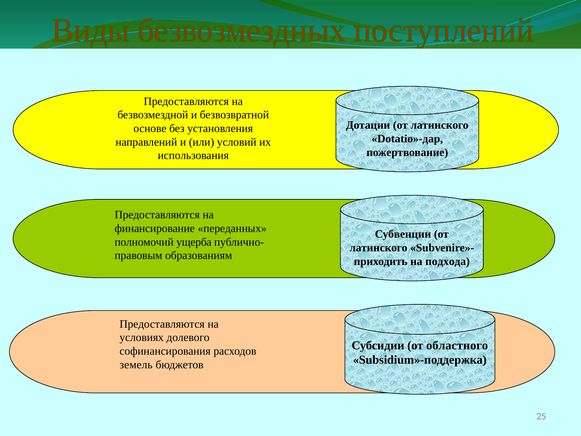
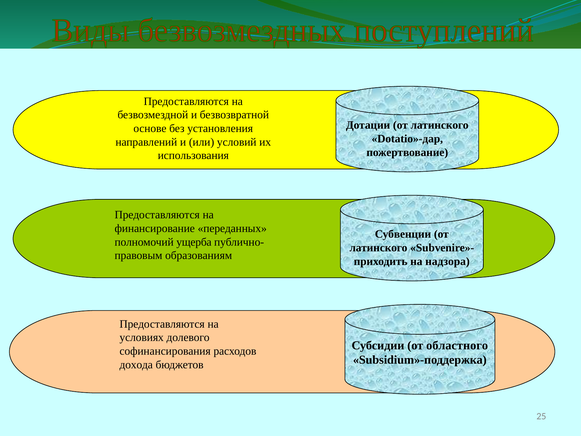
подхода: подхода -> надзора (448, 261)
земель: земель -> дохода (136, 365)
